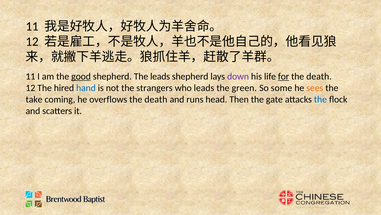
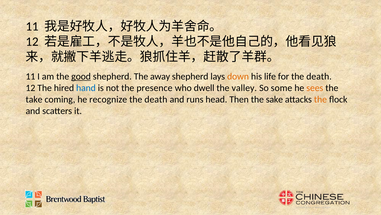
The leads: leads -> away (160, 76)
down colour: purple -> orange (238, 76)
for underline: present -> none (284, 76)
strangers: strangers -> presence (154, 88)
who leads: leads -> dwell (204, 88)
green: green -> valley (244, 88)
overflows: overflows -> recognize (108, 99)
gate: gate -> sake (274, 99)
the colour: blue -> orange (320, 99)
